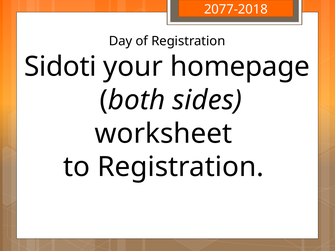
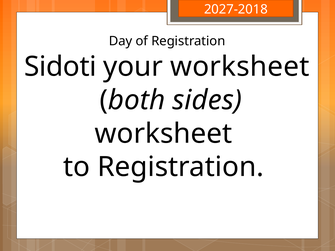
2077-2018: 2077-2018 -> 2027-2018 (236, 9)
your homepage: homepage -> worksheet (240, 67)
